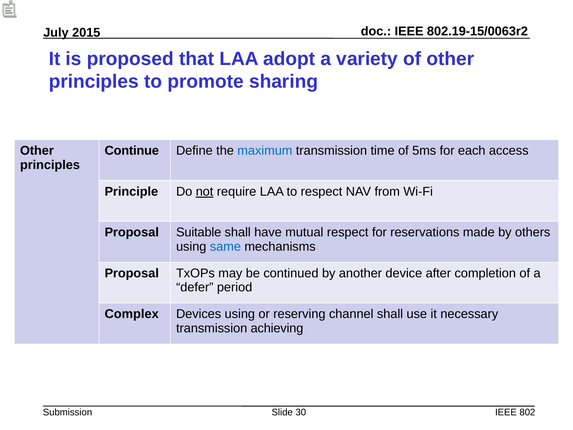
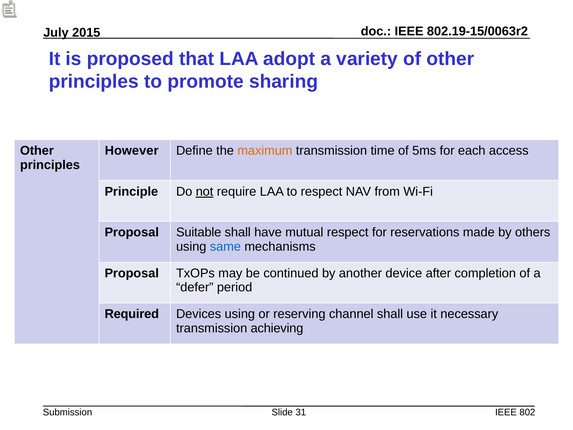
Continue: Continue -> However (132, 151)
maximum colour: blue -> orange (265, 151)
Complex: Complex -> Required (132, 314)
30: 30 -> 31 (301, 412)
